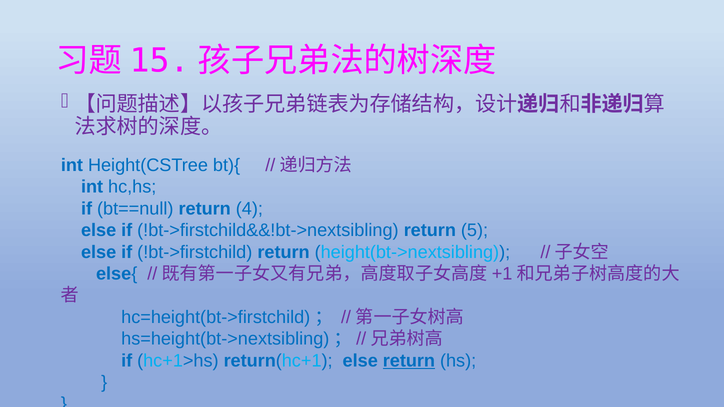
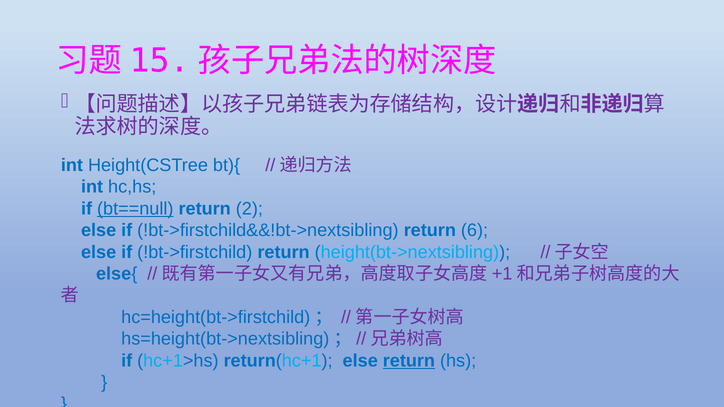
bt==null underline: none -> present (135, 209)
4: 4 -> 2 (249, 209)
5: 5 -> 6 (475, 231)
